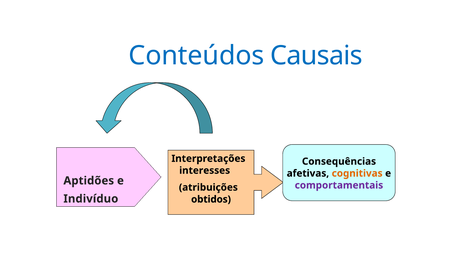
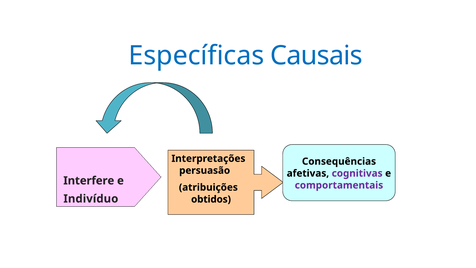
Conteúdos: Conteúdos -> Específicas (196, 56)
interesses: interesses -> persuasão (205, 170)
cognitivas colour: orange -> purple (357, 173)
Aptidões: Aptidões -> Interfere (89, 180)
